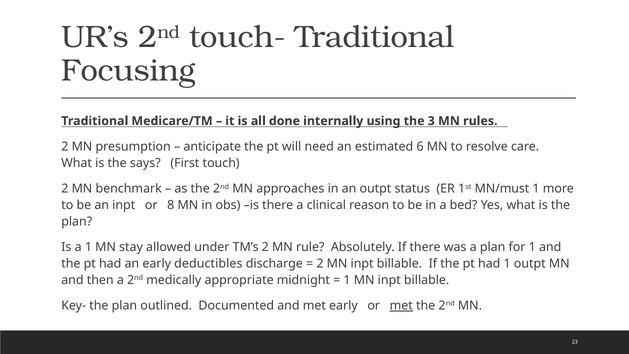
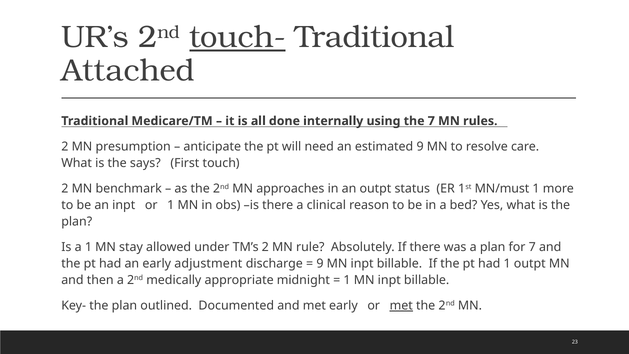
touch- underline: none -> present (238, 37)
Focusing: Focusing -> Attached (128, 70)
the 3: 3 -> 7 (431, 121)
estimated 6: 6 -> 9 (420, 147)
or 8: 8 -> 1 (171, 205)
for 1: 1 -> 7 (532, 247)
deductibles: deductibles -> adjustment (208, 263)
2: 2 -> 9 (320, 263)
